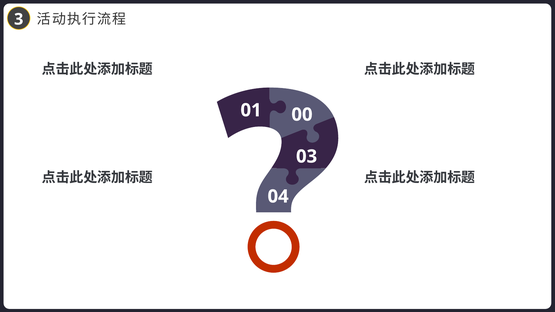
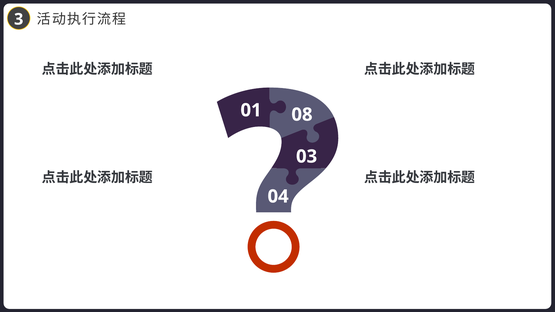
00: 00 -> 08 (302, 115)
